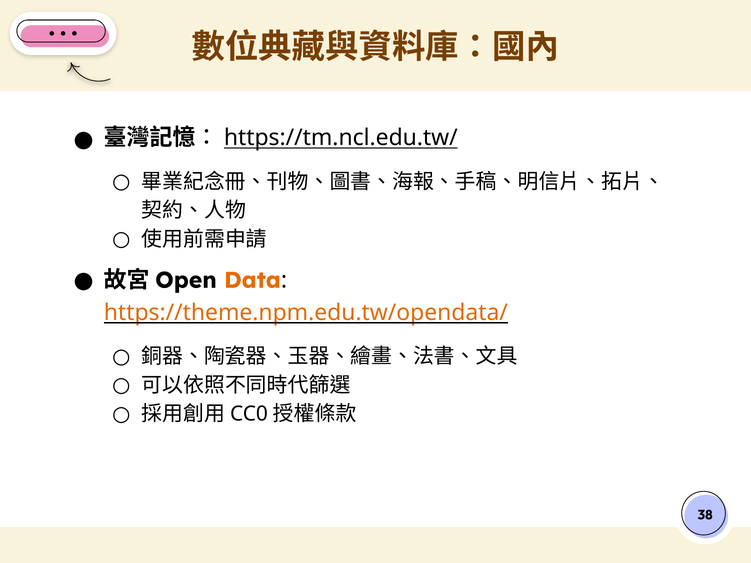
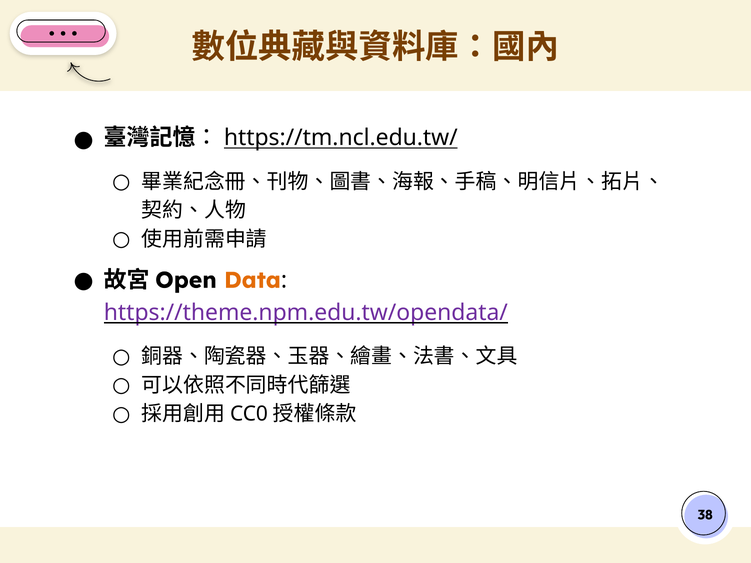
https://theme.npm.edu.tw/opendata/ colour: orange -> purple (306, 313)
